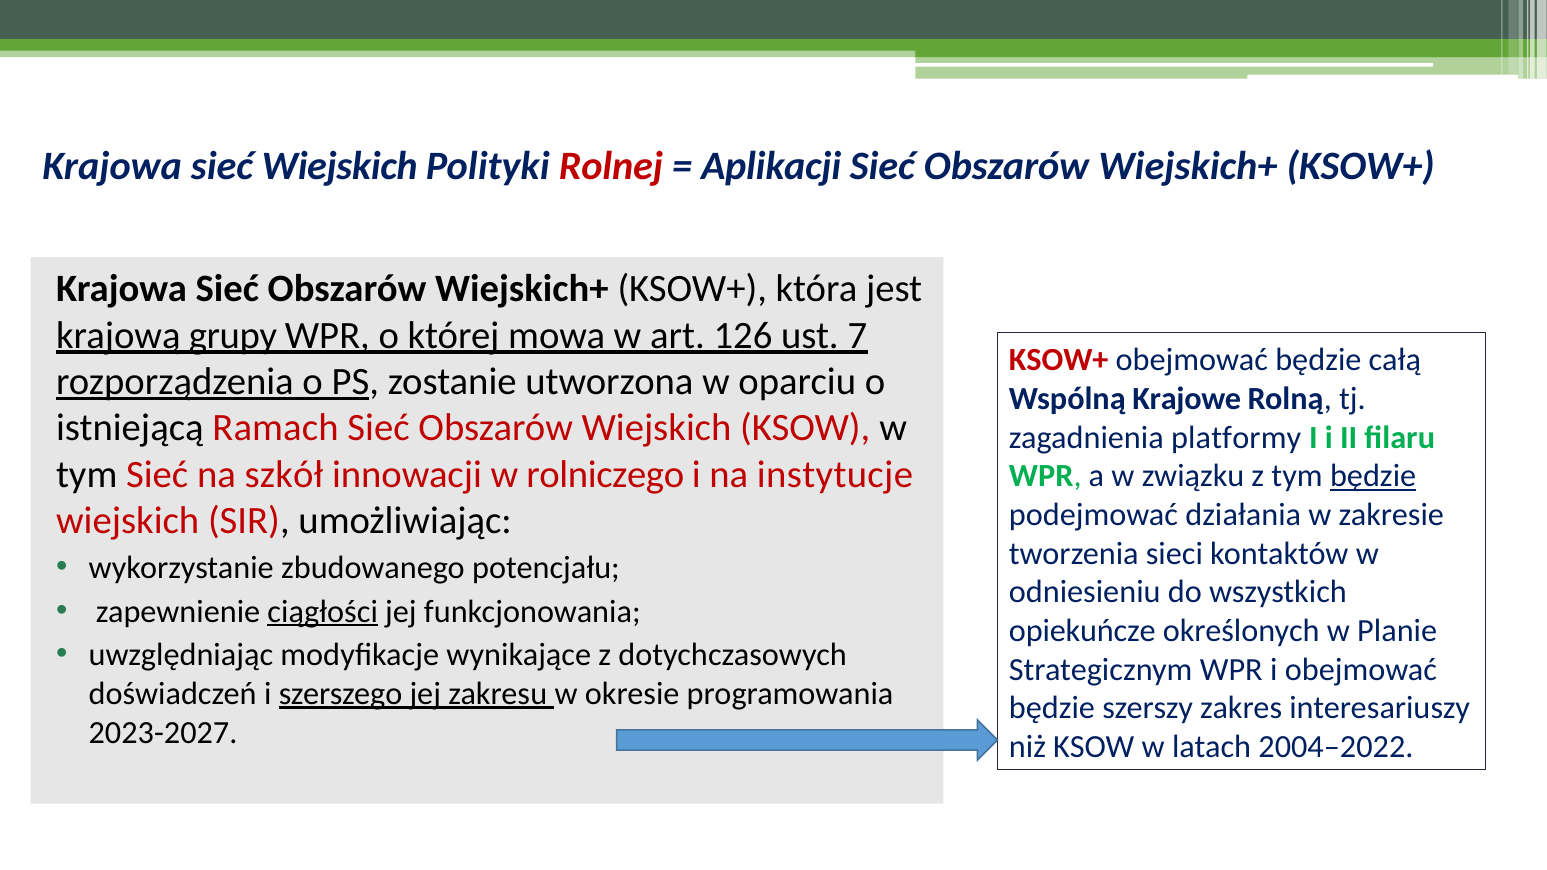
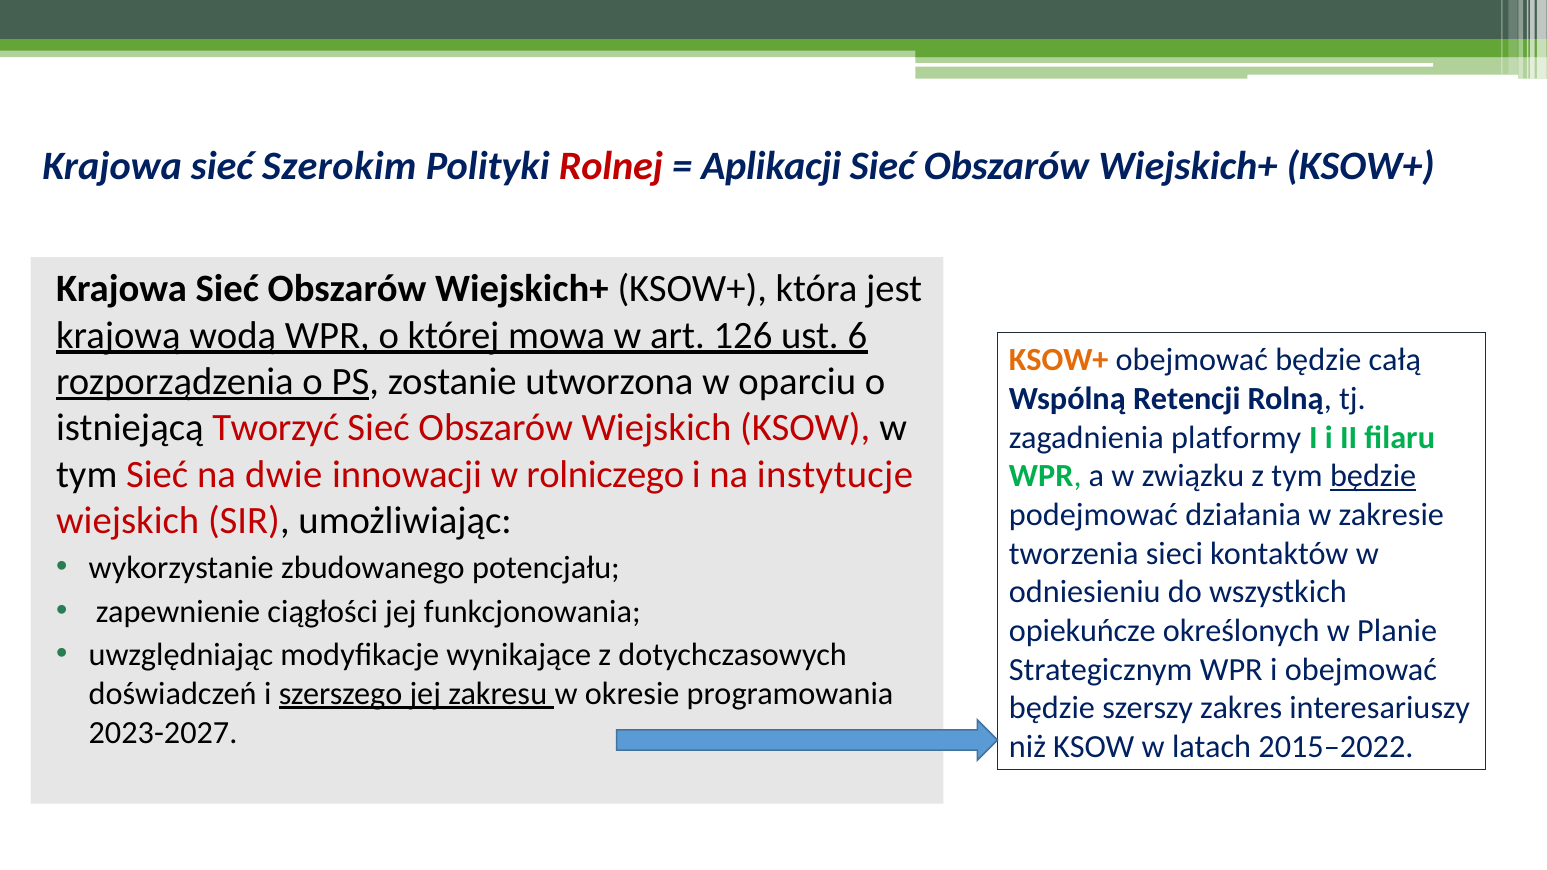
sieć Wiejskich: Wiejskich -> Szerokim (339, 166)
grupy: grupy -> wodą (233, 335)
7: 7 -> 6 (857, 335)
KSOW+ colour: red -> orange (1059, 360)
Krajowe: Krajowe -> Retencji (1187, 399)
Ramach: Ramach -> Tworzyć (276, 428)
szkół: szkół -> dwie (284, 475)
ciągłości underline: present -> none (323, 612)
2004–2022: 2004–2022 -> 2015–2022 (1336, 747)
